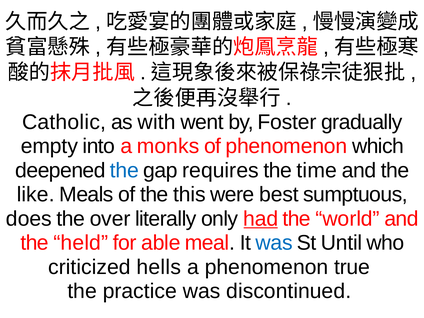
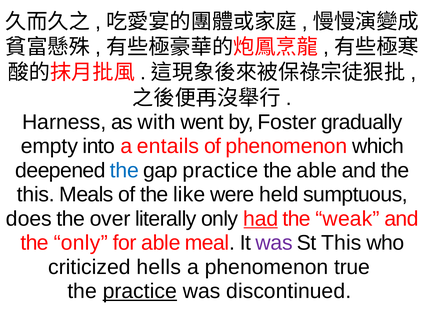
Catholic: Catholic -> Harness (64, 122)
monks: monks -> entails (168, 146)
gap requires: requires -> practice (220, 170)
the time: time -> able (317, 170)
like: like -> this (36, 195)
this: this -> like (189, 195)
best: best -> held (279, 195)
world: world -> weak (347, 219)
the held: held -> only (81, 243)
was colour: blue -> purple (274, 243)
St Until: Until -> This (341, 243)
practice underline: none -> present (140, 291)
